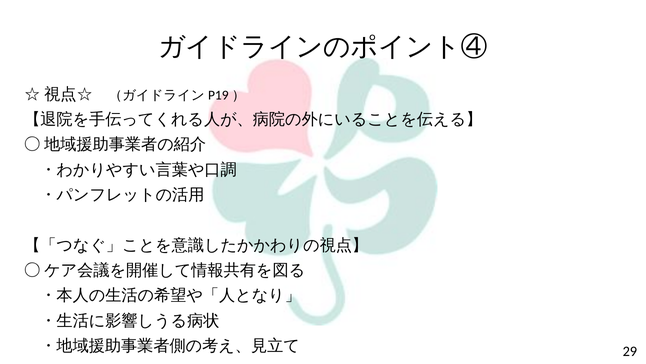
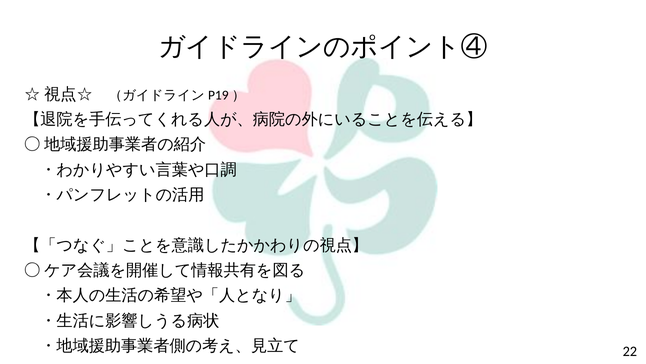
29: 29 -> 22 (630, 351)
